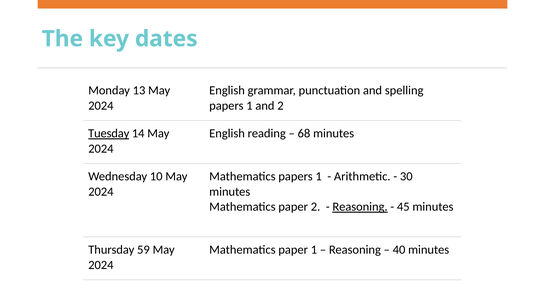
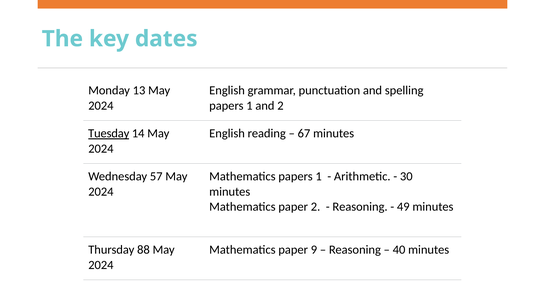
68: 68 -> 67 (304, 134)
10: 10 -> 57 (156, 177)
Reasoning underline: present -> none (360, 207)
45: 45 -> 49 (403, 207)
59: 59 -> 88 (143, 250)
paper 1: 1 -> 9 (314, 250)
